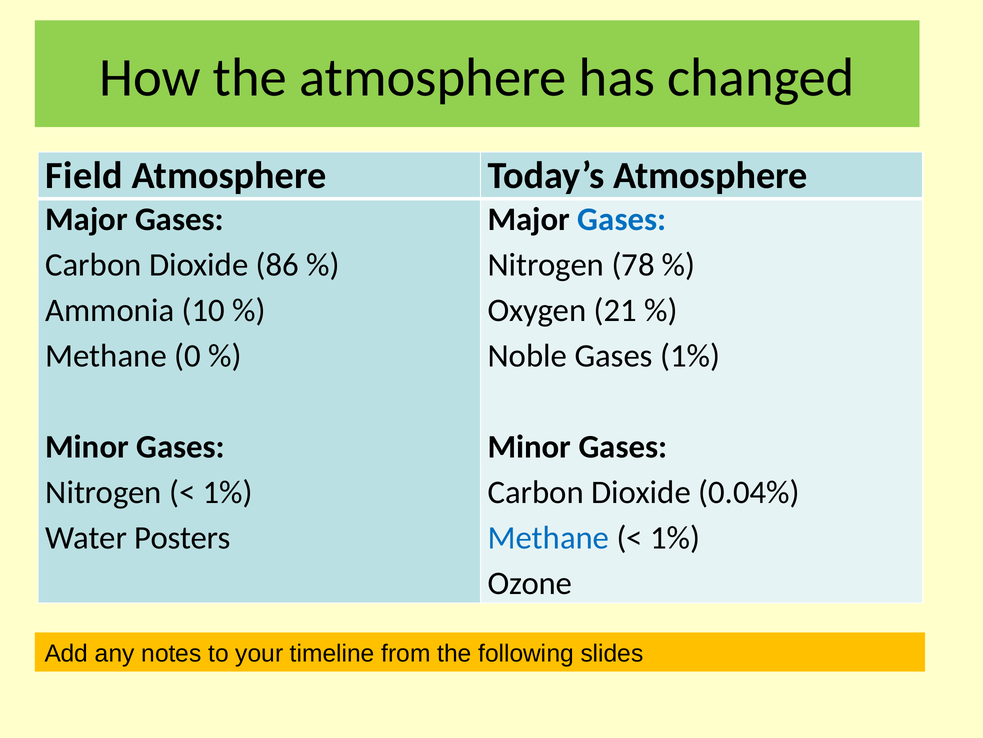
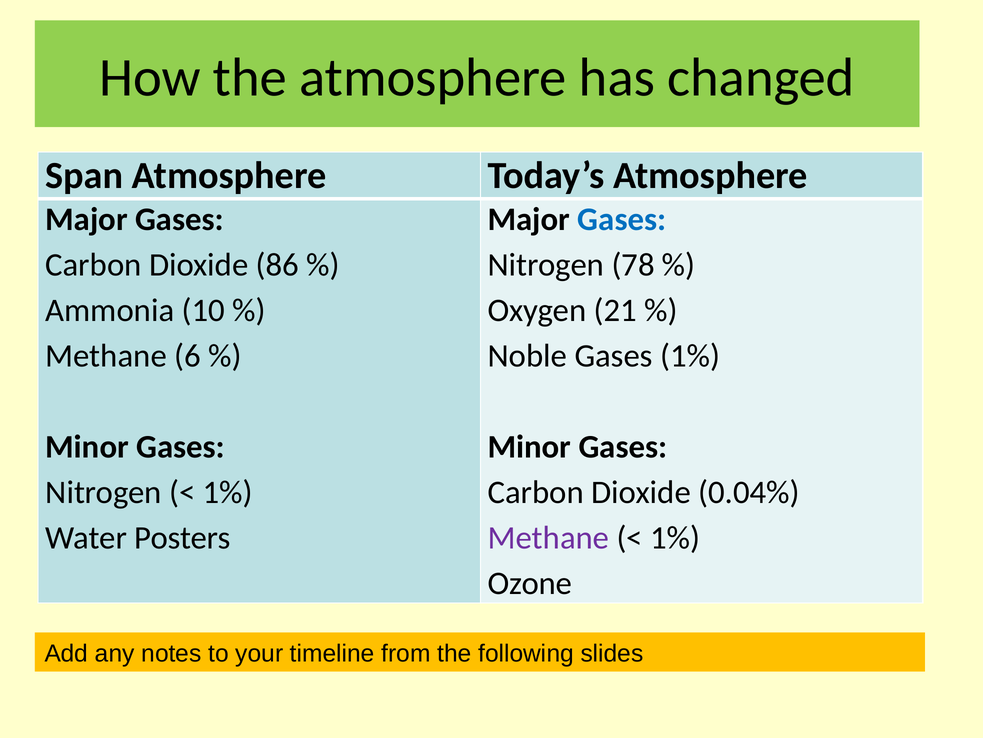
Field: Field -> Span (84, 176)
0: 0 -> 6 (188, 355)
Methane colour: blue -> purple (548, 537)
